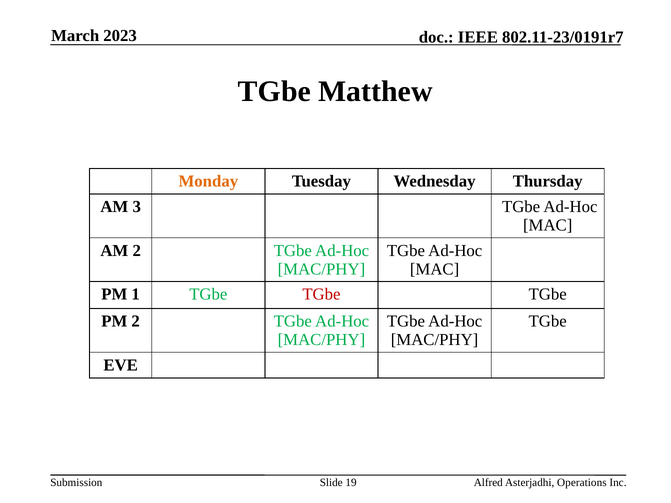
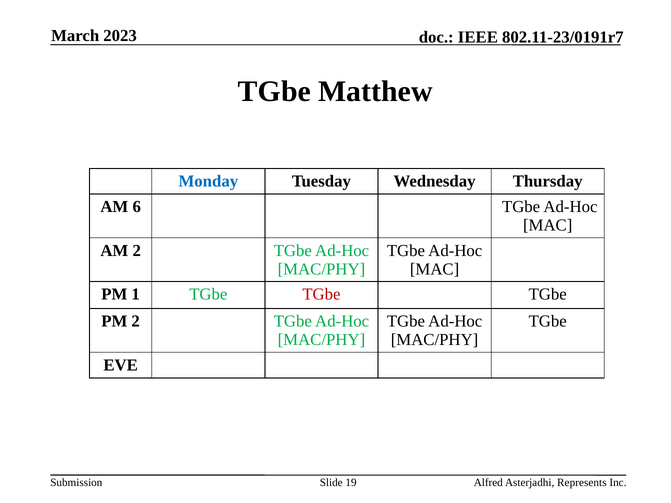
Monday colour: orange -> blue (208, 181)
3: 3 -> 6 (137, 207)
Operations: Operations -> Represents (582, 483)
